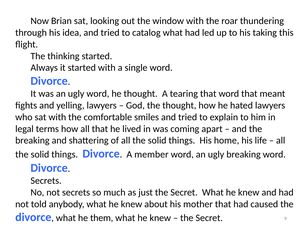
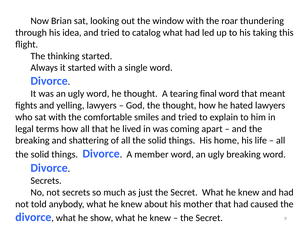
tearing that: that -> final (208, 94)
them: them -> show (102, 218)
